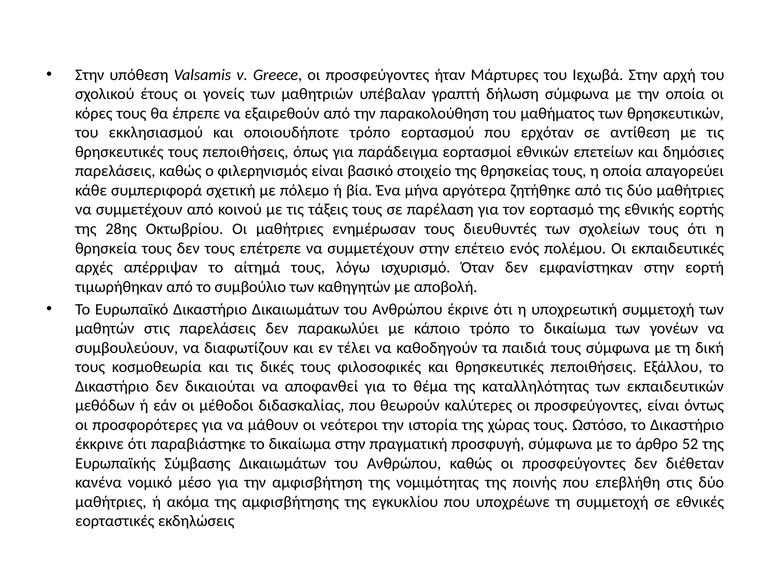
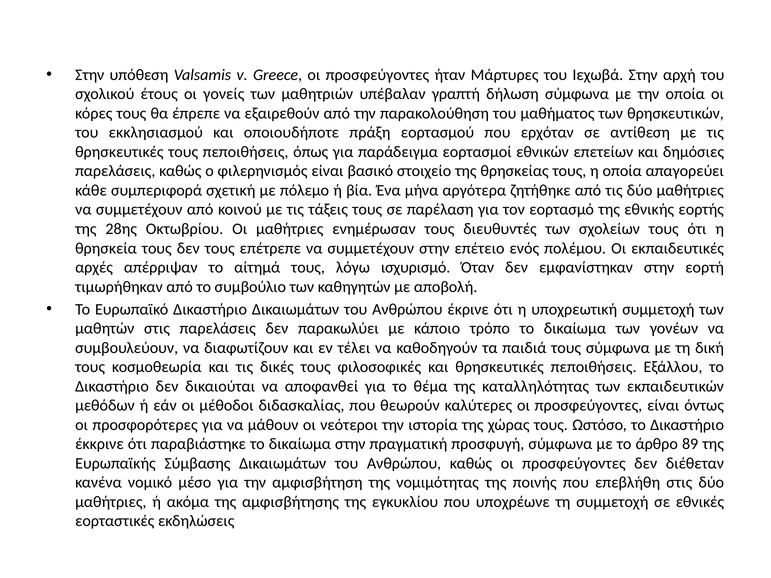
οποιουδήποτε τρόπο: τρόπο -> πράξη (370, 133)
52: 52 -> 89 (690, 444)
